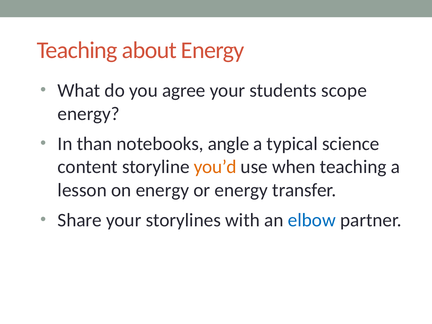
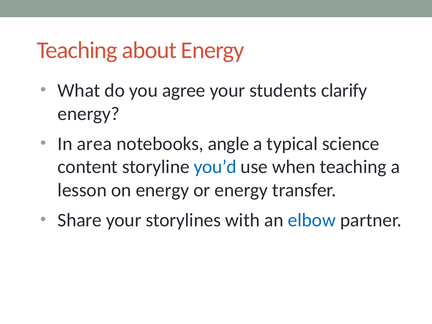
scope: scope -> clarify (344, 91)
than: than -> area (94, 144)
you’d colour: orange -> blue (215, 167)
